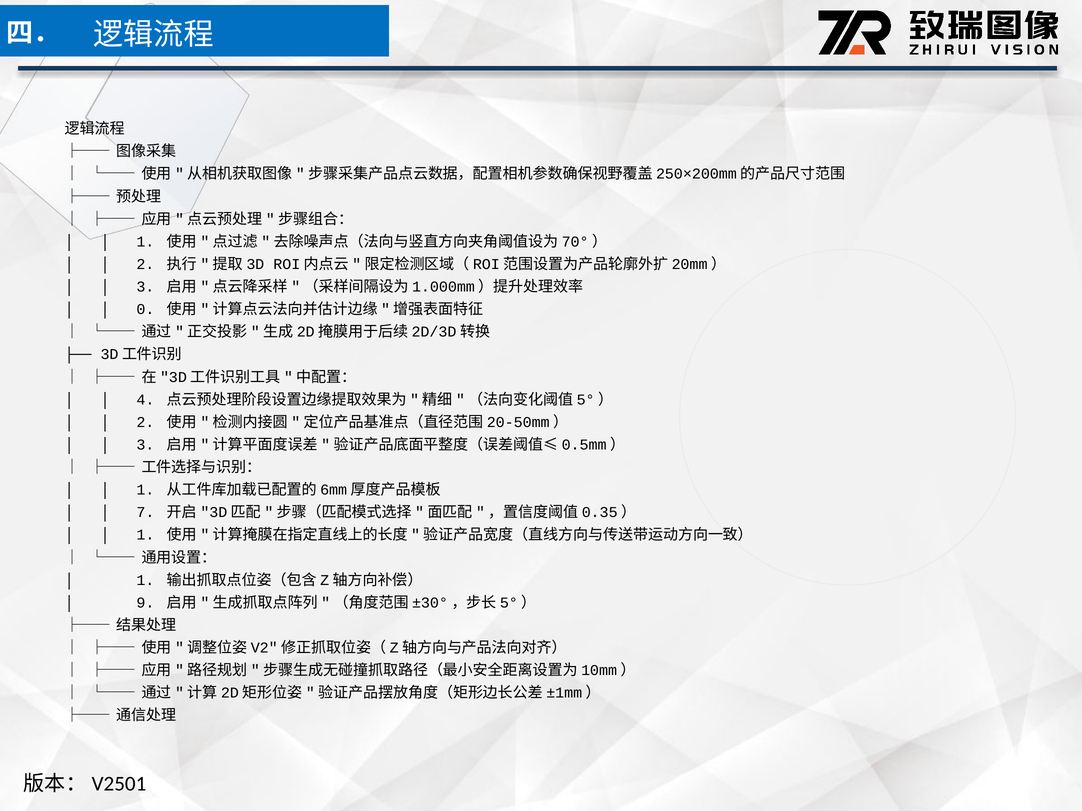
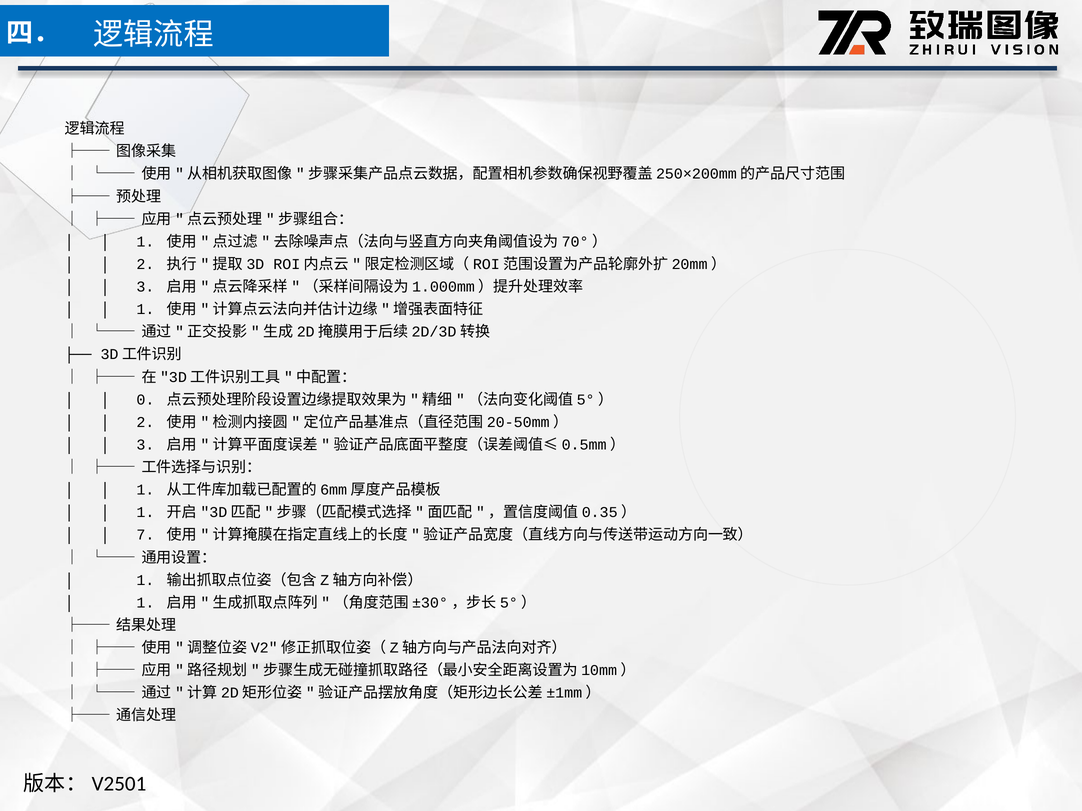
0: 0 -> 1 (145, 310)
4: 4 -> 0 (145, 400)
7: 7 -> 1 (145, 513)
1: 1 -> 7 (145, 535)
9: 9 -> 1 (145, 603)
